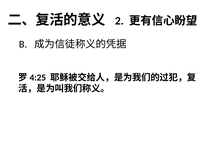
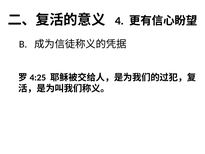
2: 2 -> 4 (119, 21)
